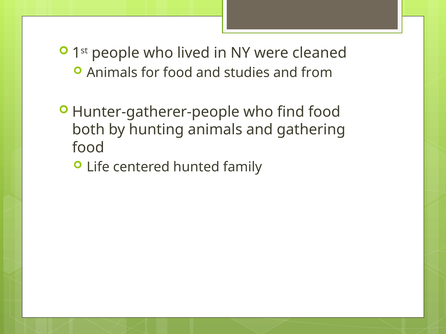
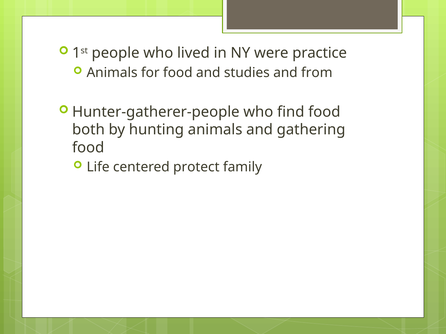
cleaned: cleaned -> practice (320, 53)
hunted: hunted -> protect (196, 167)
